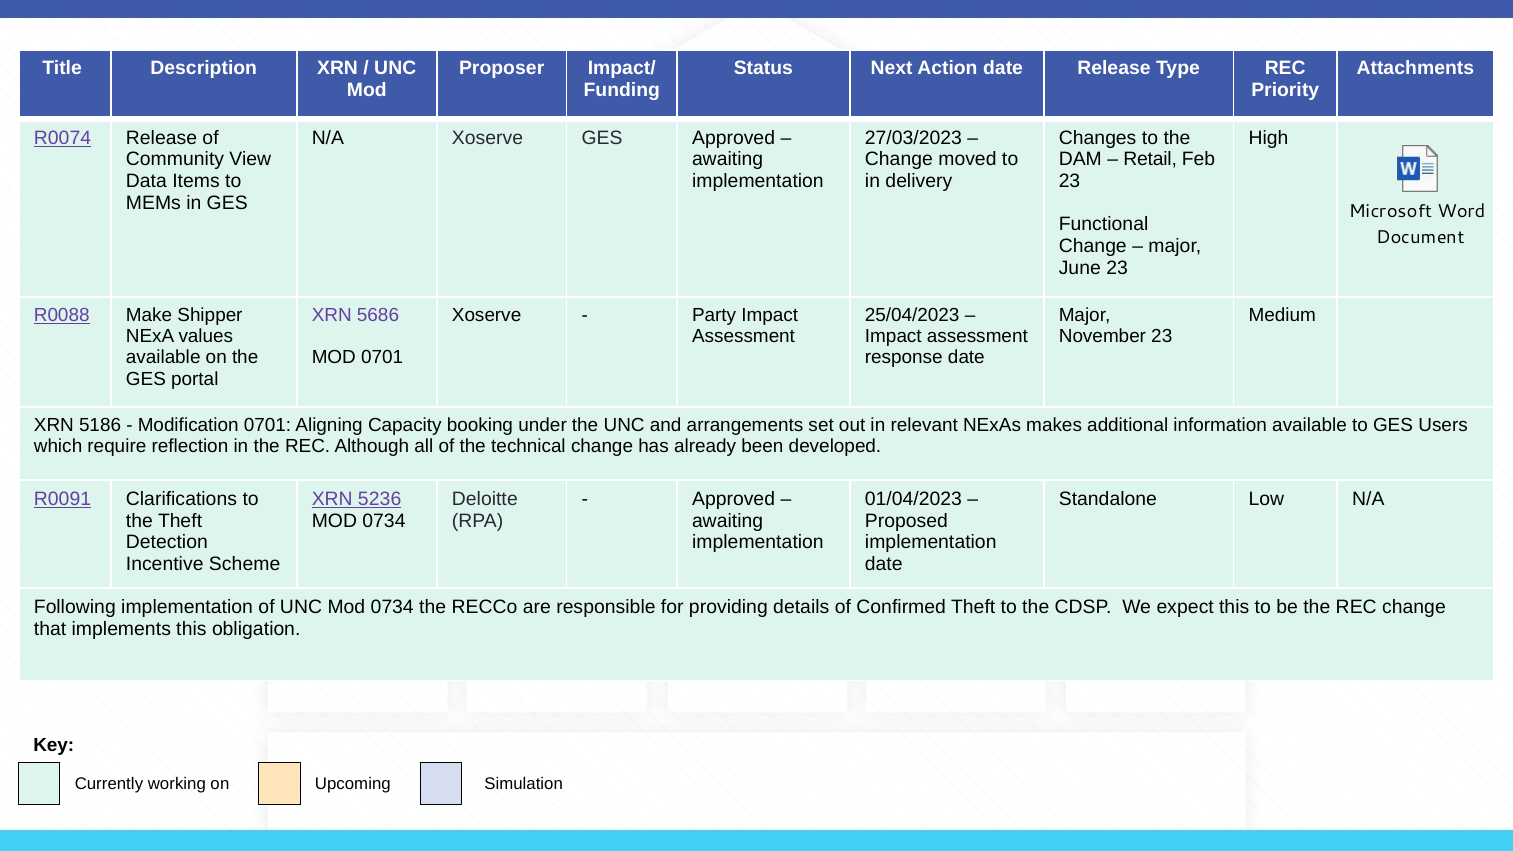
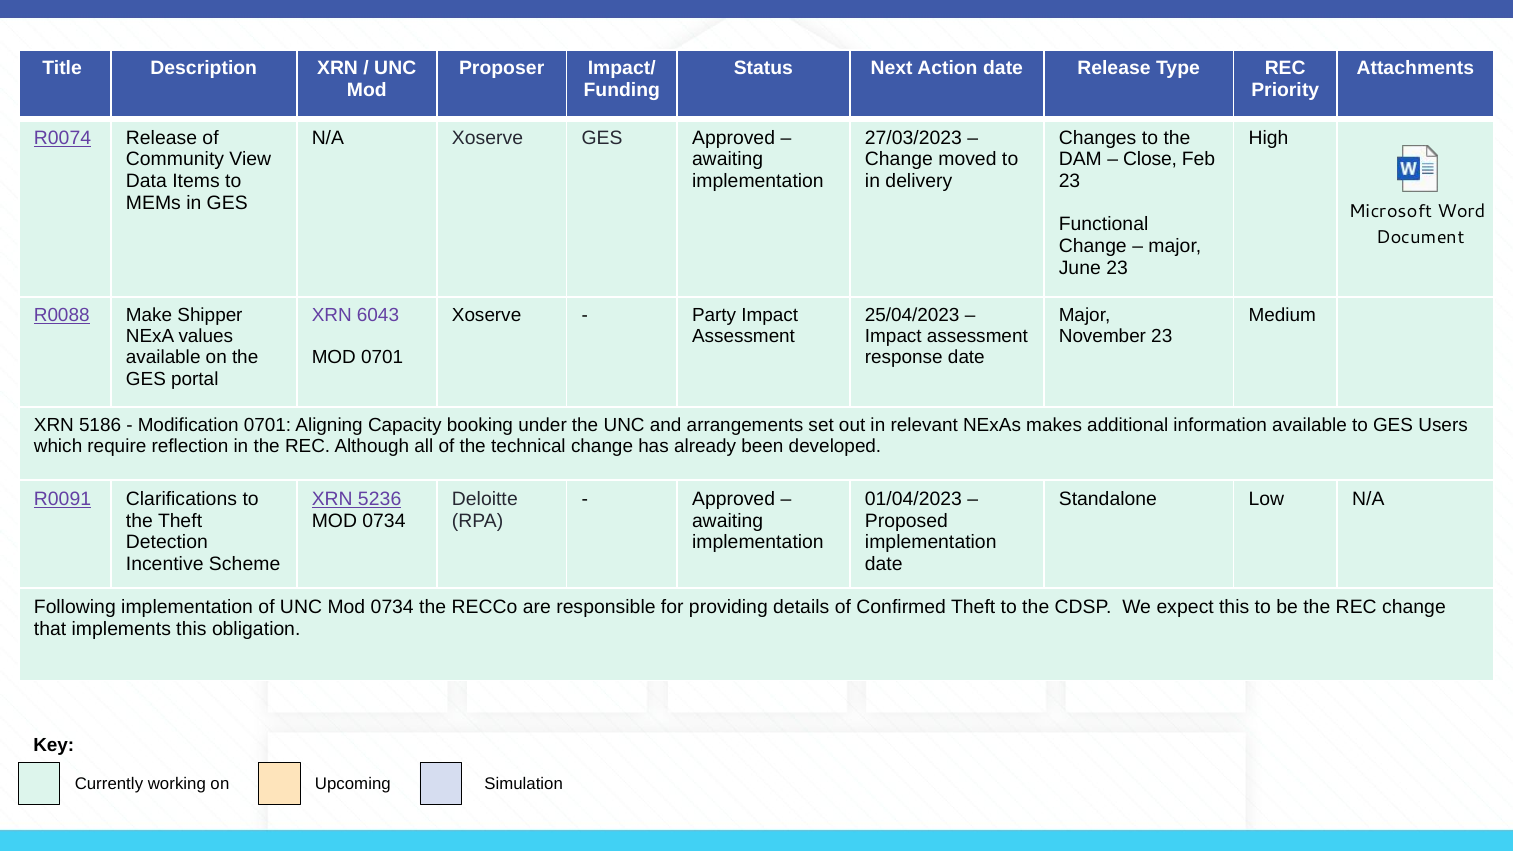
Retail: Retail -> Close (1150, 160)
5686: 5686 -> 6043 (378, 315)
